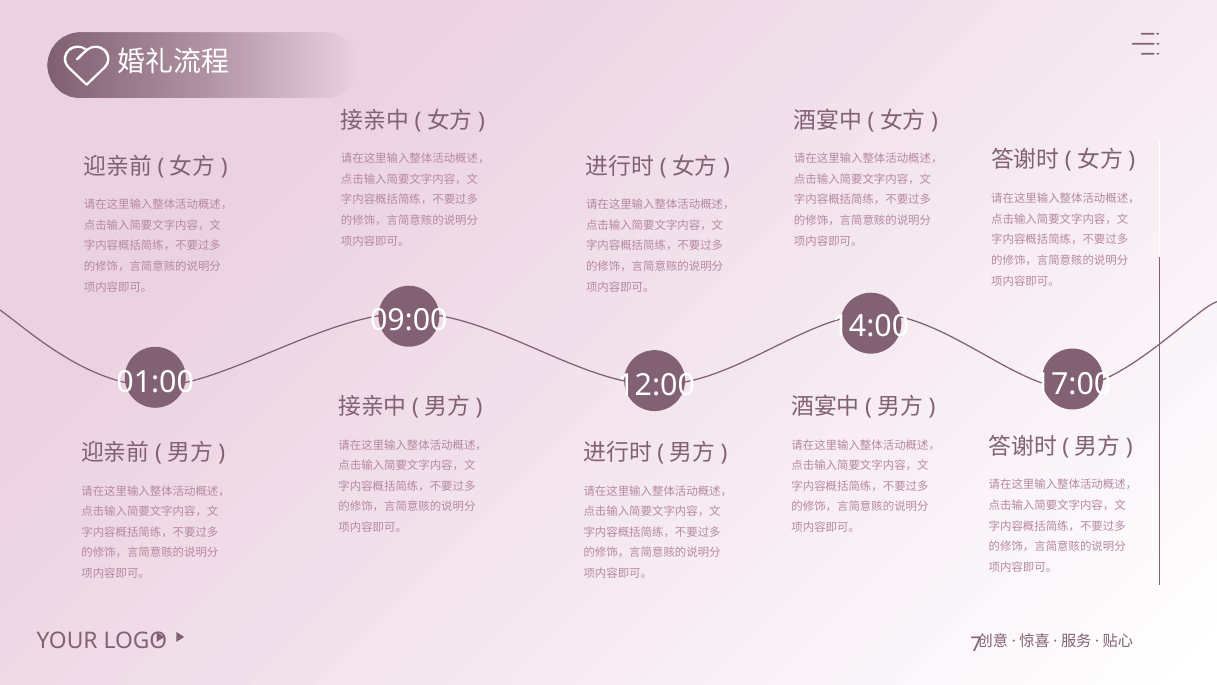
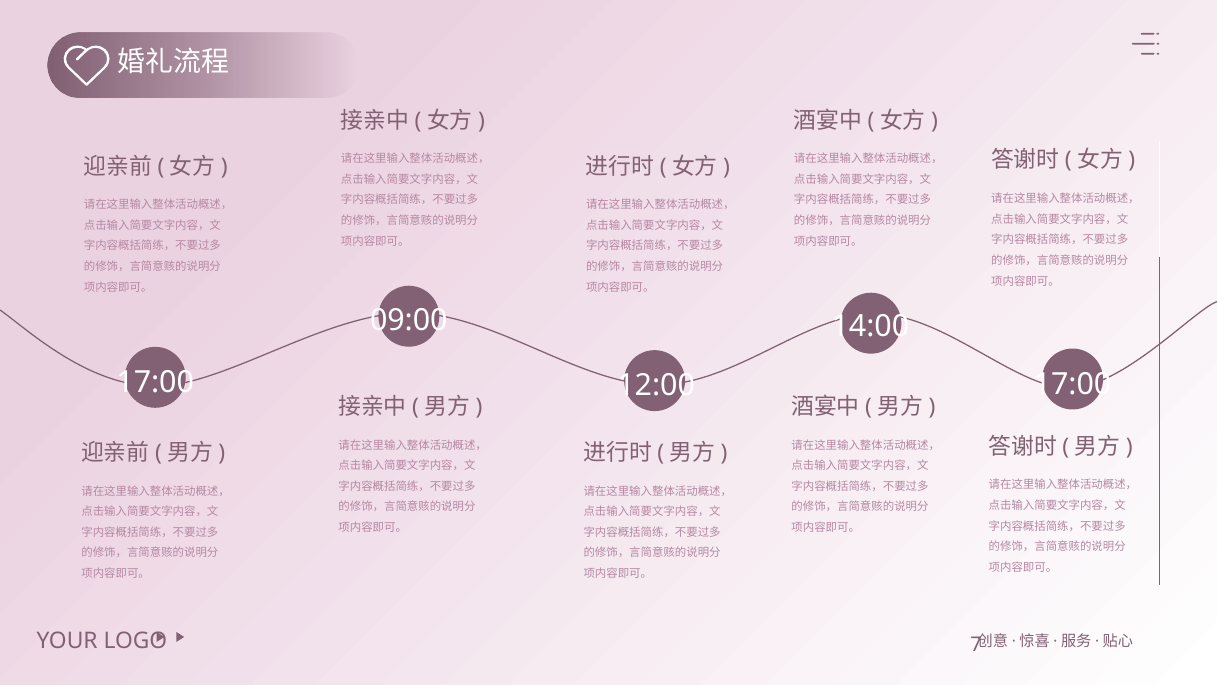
01:00: 01:00 -> 17:00 (155, 382)
